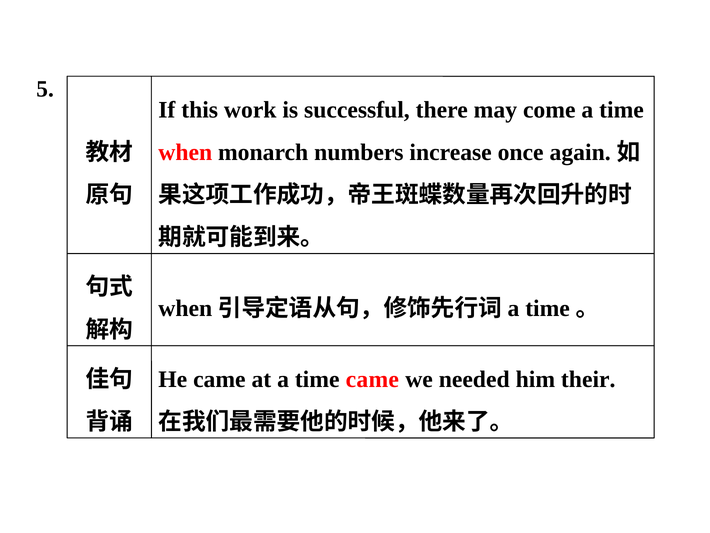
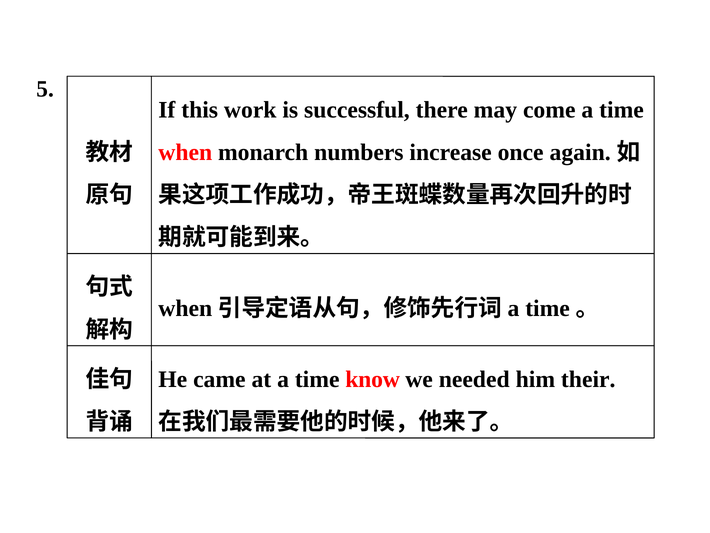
time came: came -> know (373, 379)
